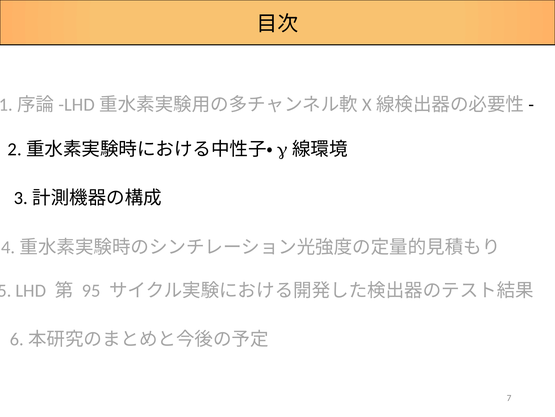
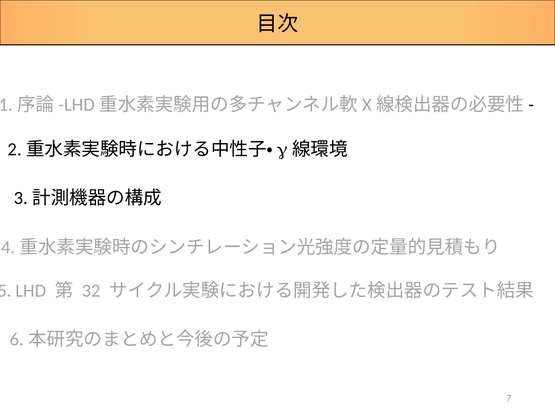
95: 95 -> 32 (91, 290)
